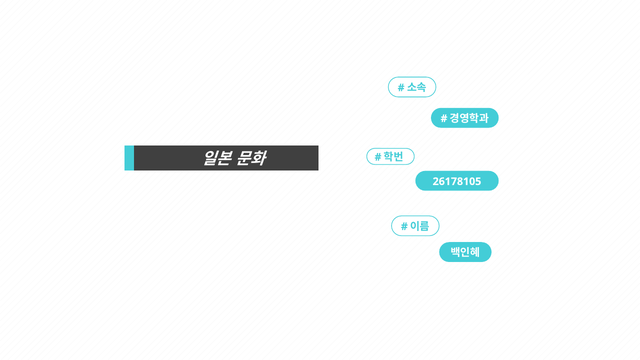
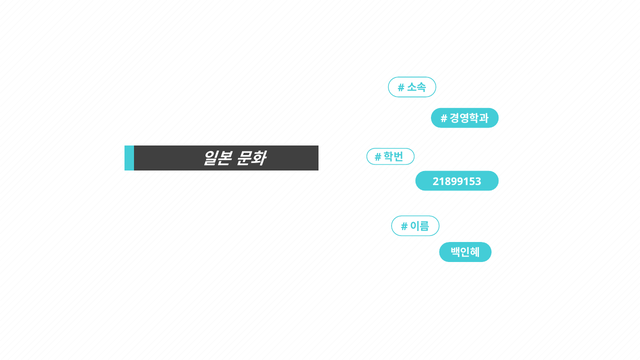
26178105: 26178105 -> 21899153 (457, 182)
